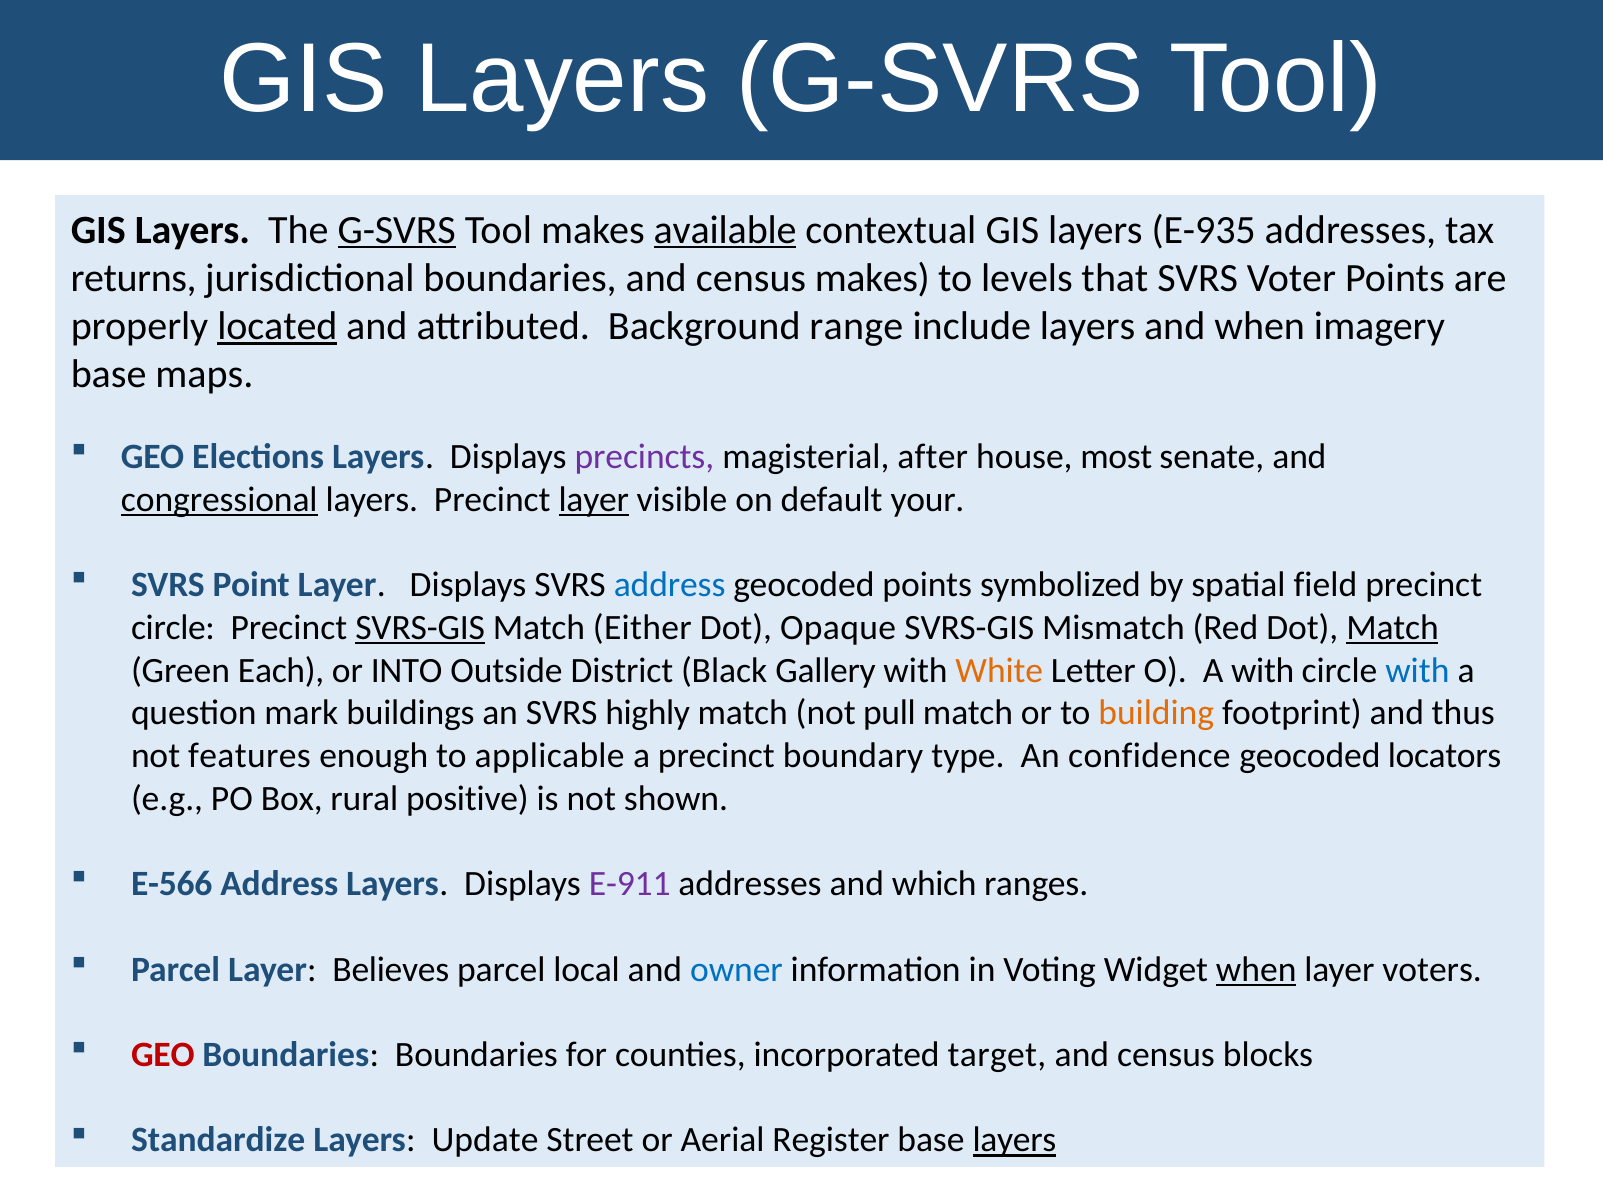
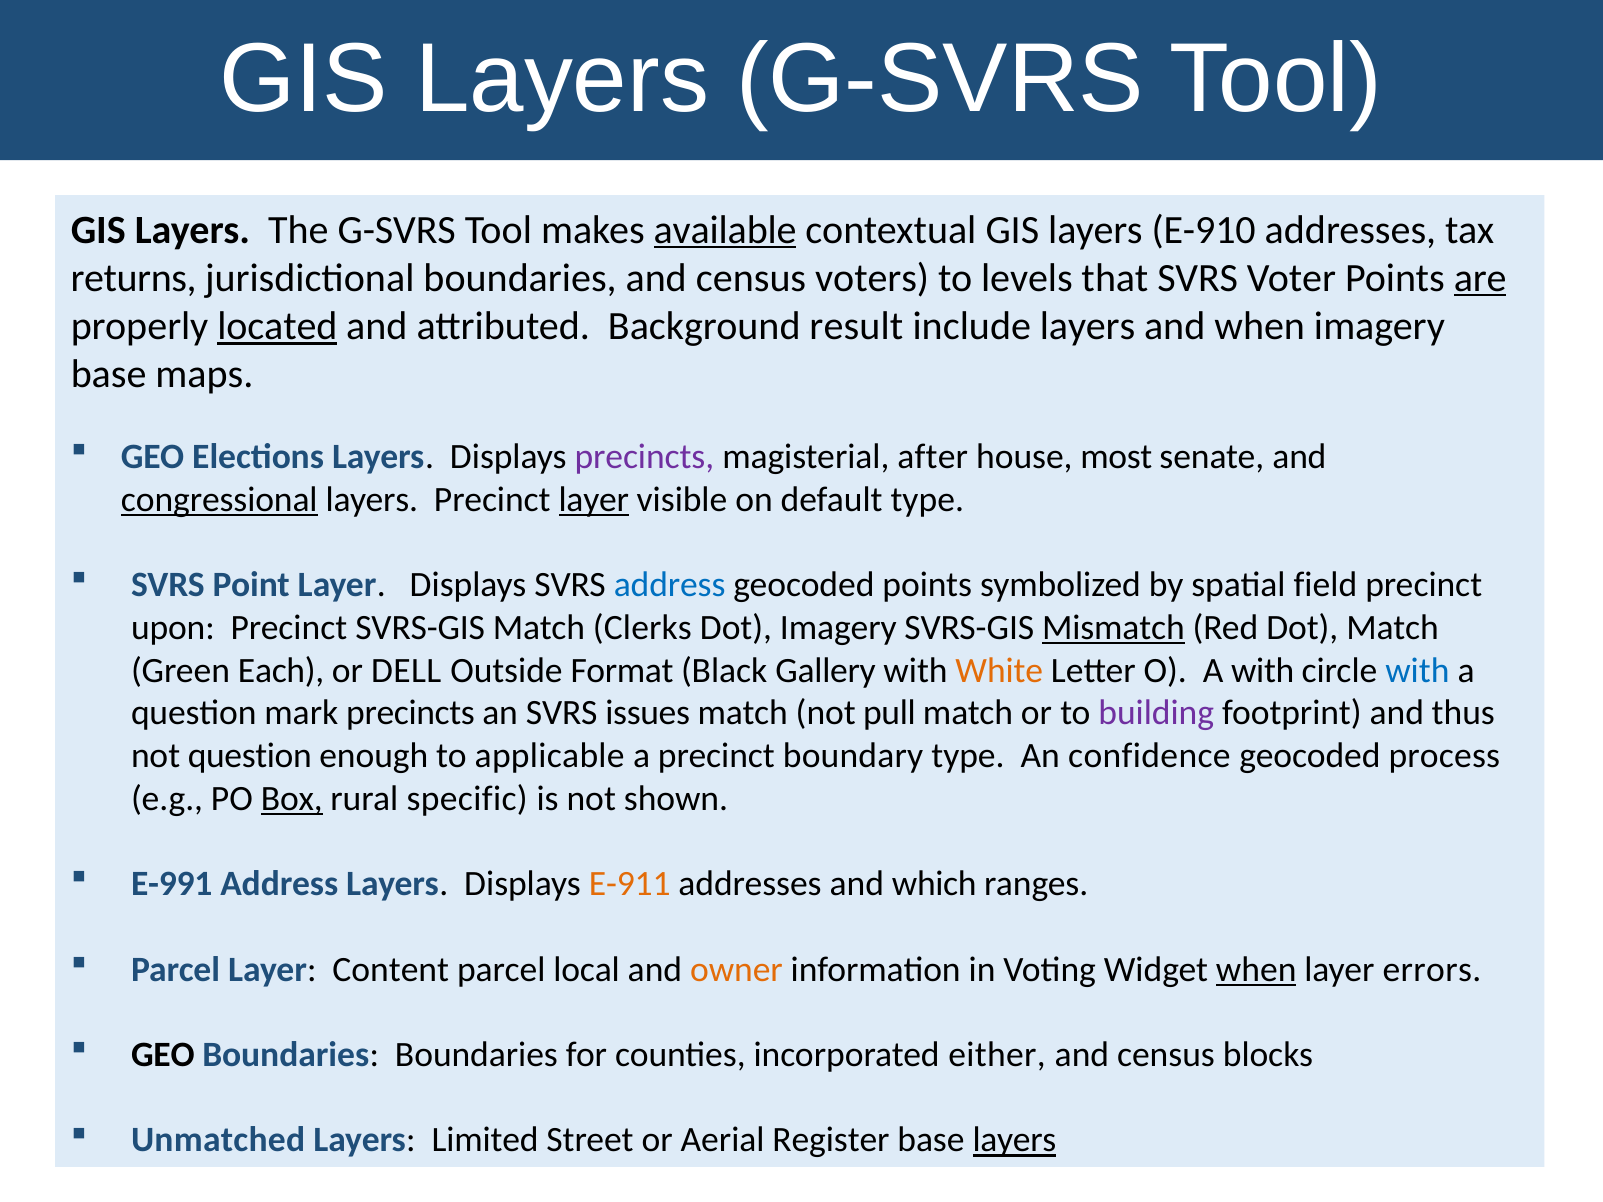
G-SVRS underline: present -> none (397, 230)
E-935: E-935 -> E-910 (1204, 230)
census makes: makes -> voters (872, 278)
are underline: none -> present (1480, 278)
range: range -> result (856, 326)
default your: your -> type (927, 500)
circle: circle -> upon (173, 628)
SVRS-GIS underline: present -> none (420, 628)
Either: Either -> Clerks (642, 628)
Dot Opaque: Opaque -> Imagery (838, 628)
Mismatch underline: none -> present (1113, 628)
Match underline: present -> none (1393, 628)
INTO: INTO -> DELL (406, 670)
District: District -> Format (622, 670)
mark buildings: buildings -> precincts (411, 713)
highly: highly -> issues (648, 713)
building colour: orange -> purple (1156, 713)
not features: features -> question (250, 756)
locators: locators -> process (1444, 756)
Box underline: none -> present (292, 799)
positive: positive -> specific (467, 799)
E-566: E-566 -> E-991 (172, 884)
E-911 colour: purple -> orange (630, 884)
Believes: Believes -> Content (391, 969)
owner colour: blue -> orange (736, 969)
voters: voters -> errors (1432, 969)
GEO colour: red -> black (163, 1055)
target: target -> either (997, 1055)
Standardize: Standardize -> Unmatched (218, 1140)
Update: Update -> Limited (485, 1140)
